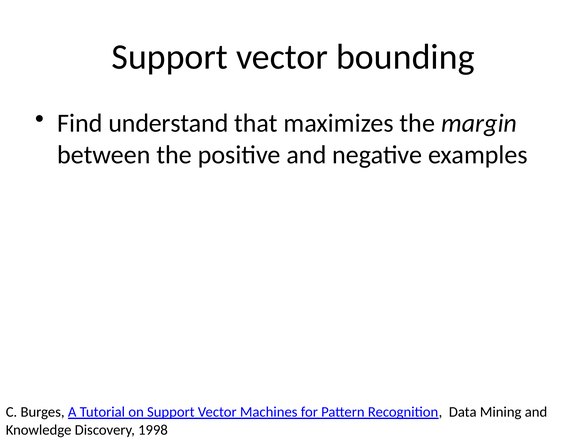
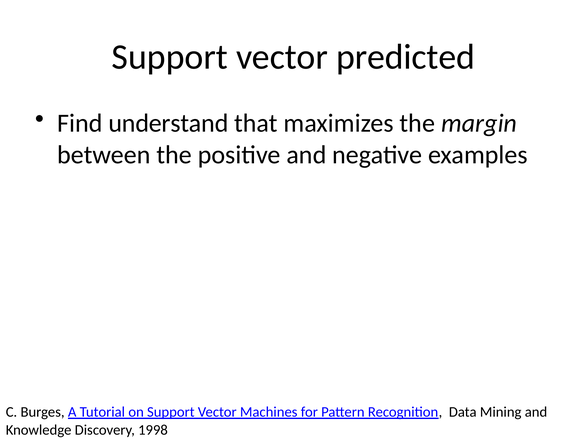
bounding: bounding -> predicted (405, 57)
